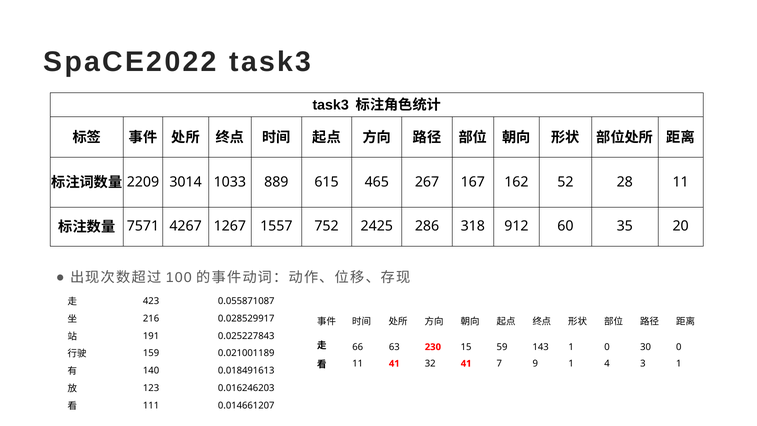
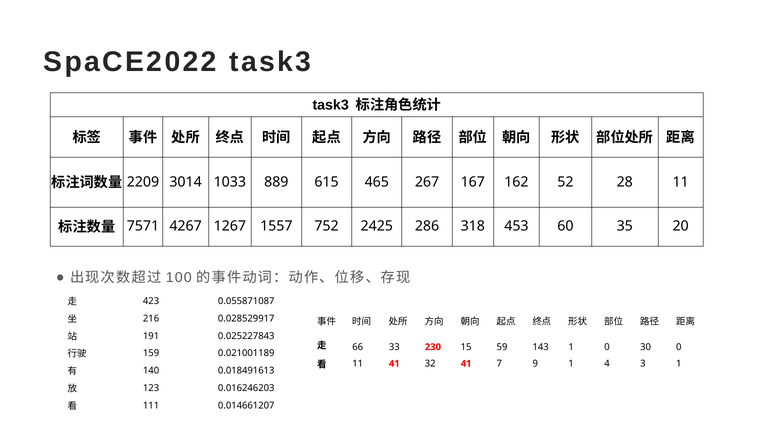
912: 912 -> 453 (516, 226)
63: 63 -> 33 (394, 347)
